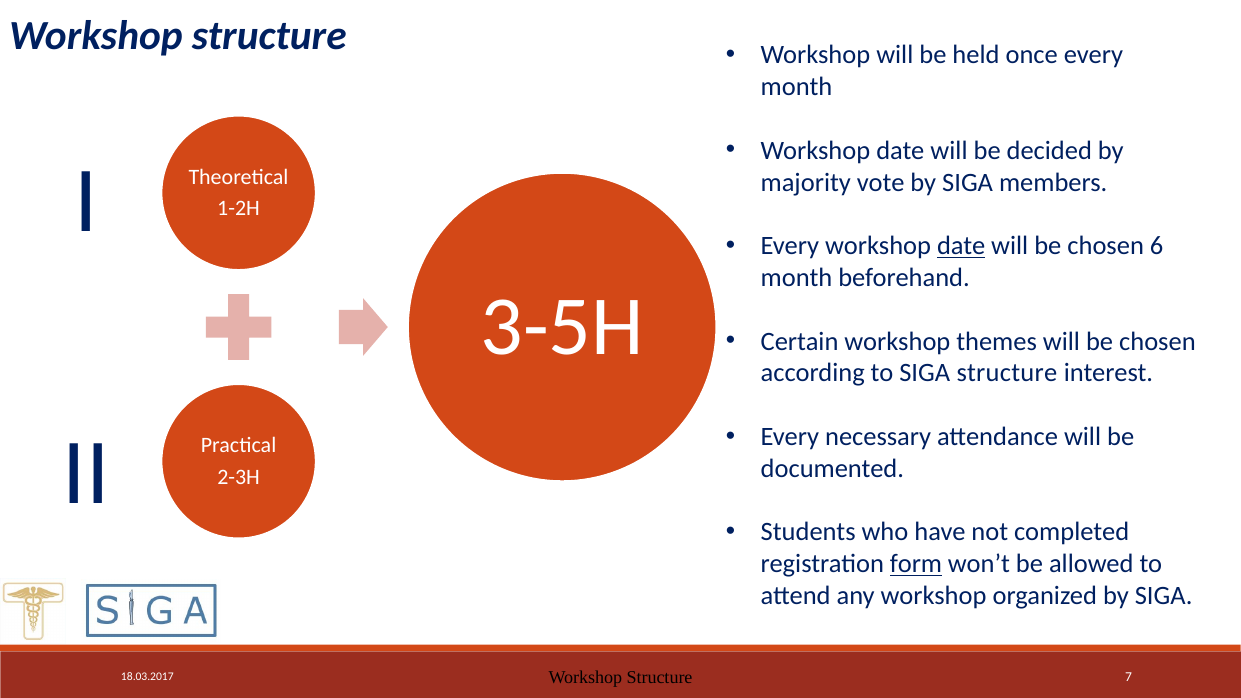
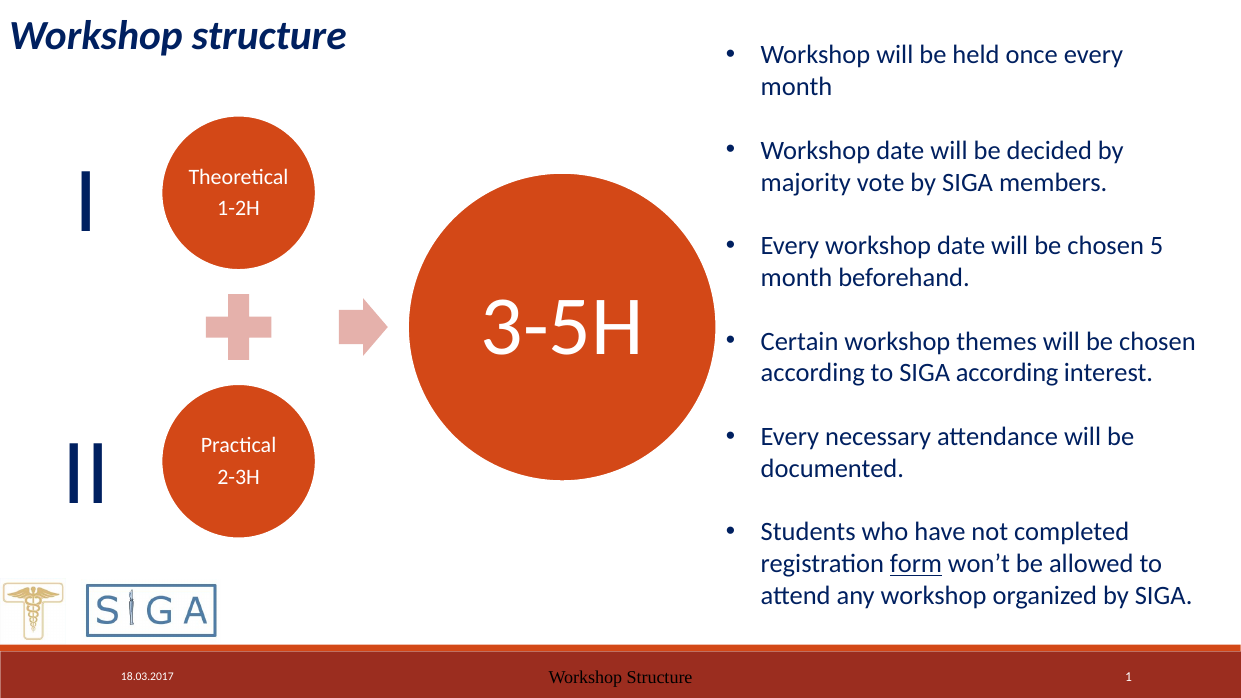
date underline: present -> none (961, 246)
6: 6 -> 5 (1157, 246)
SIGA structure: structure -> according (1007, 373)
7: 7 -> 1 (1129, 677)
